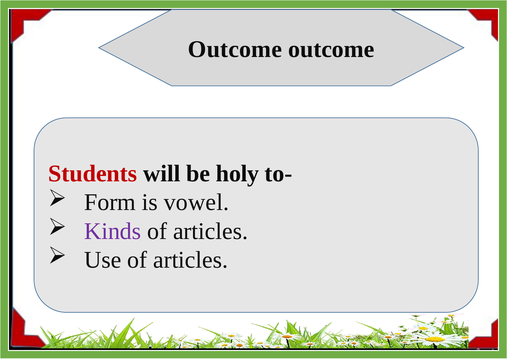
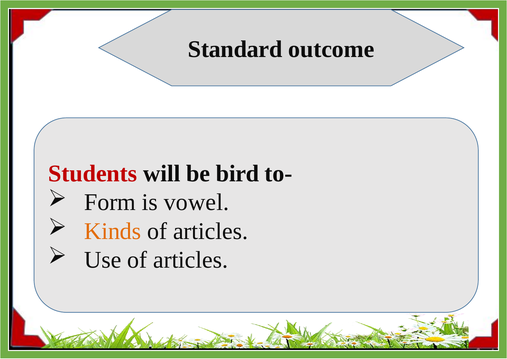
Outcome: Outcome -> Standard (235, 49)
holy: holy -> bird (238, 174)
Kinds colour: purple -> orange (113, 231)
